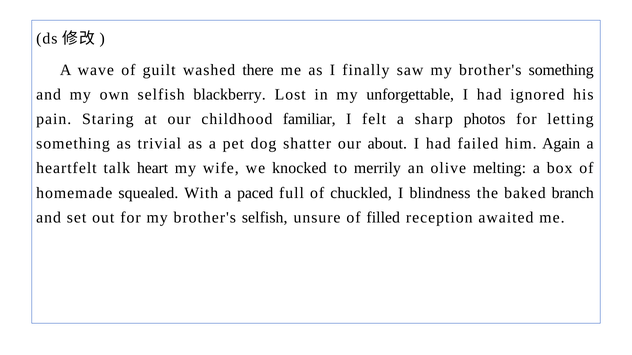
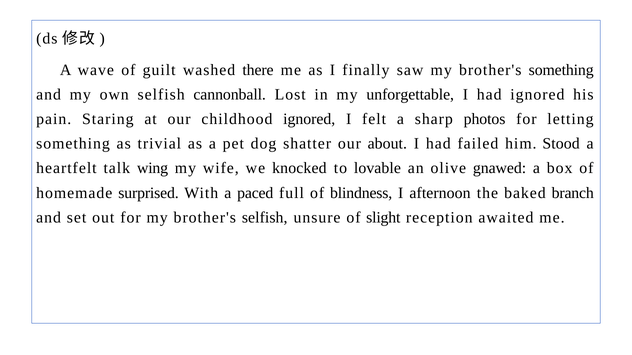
blackberry: blackberry -> cannonball (230, 95)
childhood familiar: familiar -> ignored (309, 119)
Again: Again -> Stood (561, 144)
heart: heart -> wing (153, 169)
merrily: merrily -> lovable (377, 169)
melting: melting -> gnawed (500, 169)
squealed: squealed -> surprised (149, 193)
chuckled: chuckled -> blindness (361, 193)
blindness: blindness -> afternoon (440, 193)
filled: filled -> slight (383, 218)
